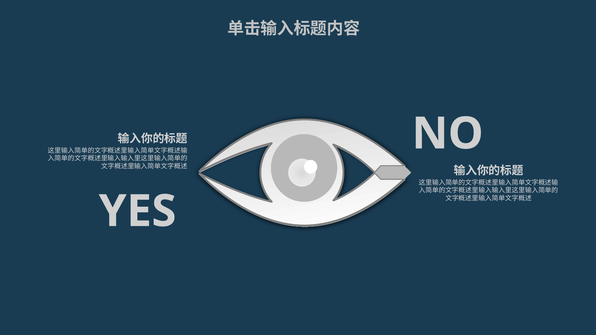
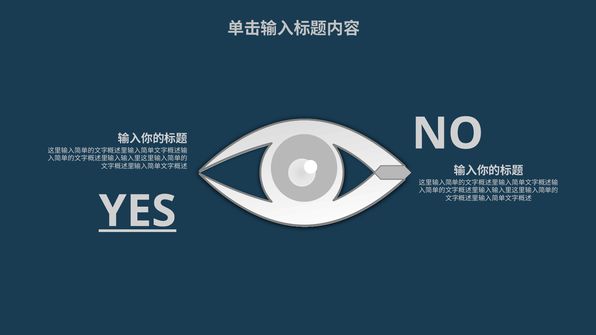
YES underline: none -> present (137, 211)
